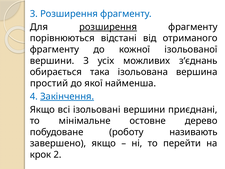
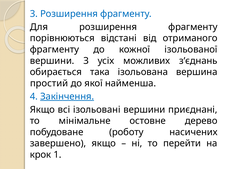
розширення underline: present -> none (108, 27)
називають: називають -> насичених (193, 132)
2: 2 -> 1 (57, 154)
